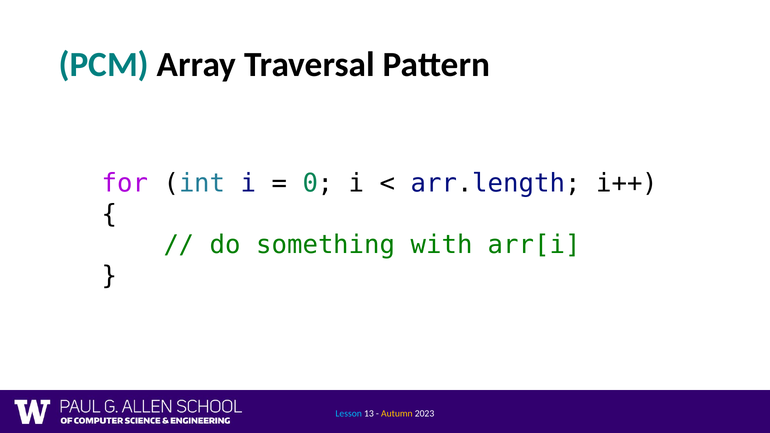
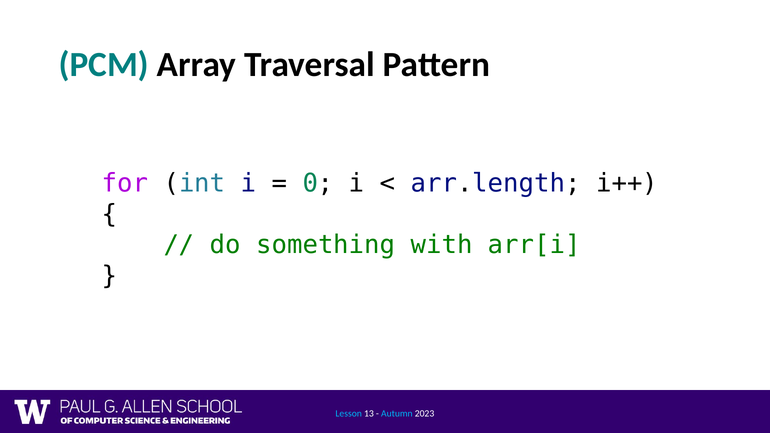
Autumn colour: yellow -> light blue (397, 414)
